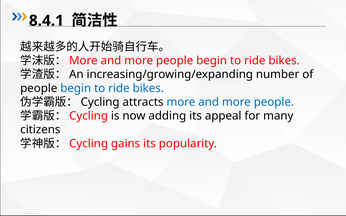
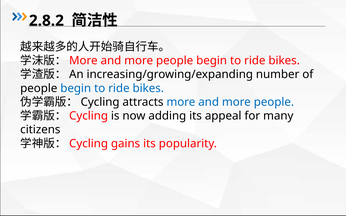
8.4.1: 8.4.1 -> 2.8.2 (46, 21)
